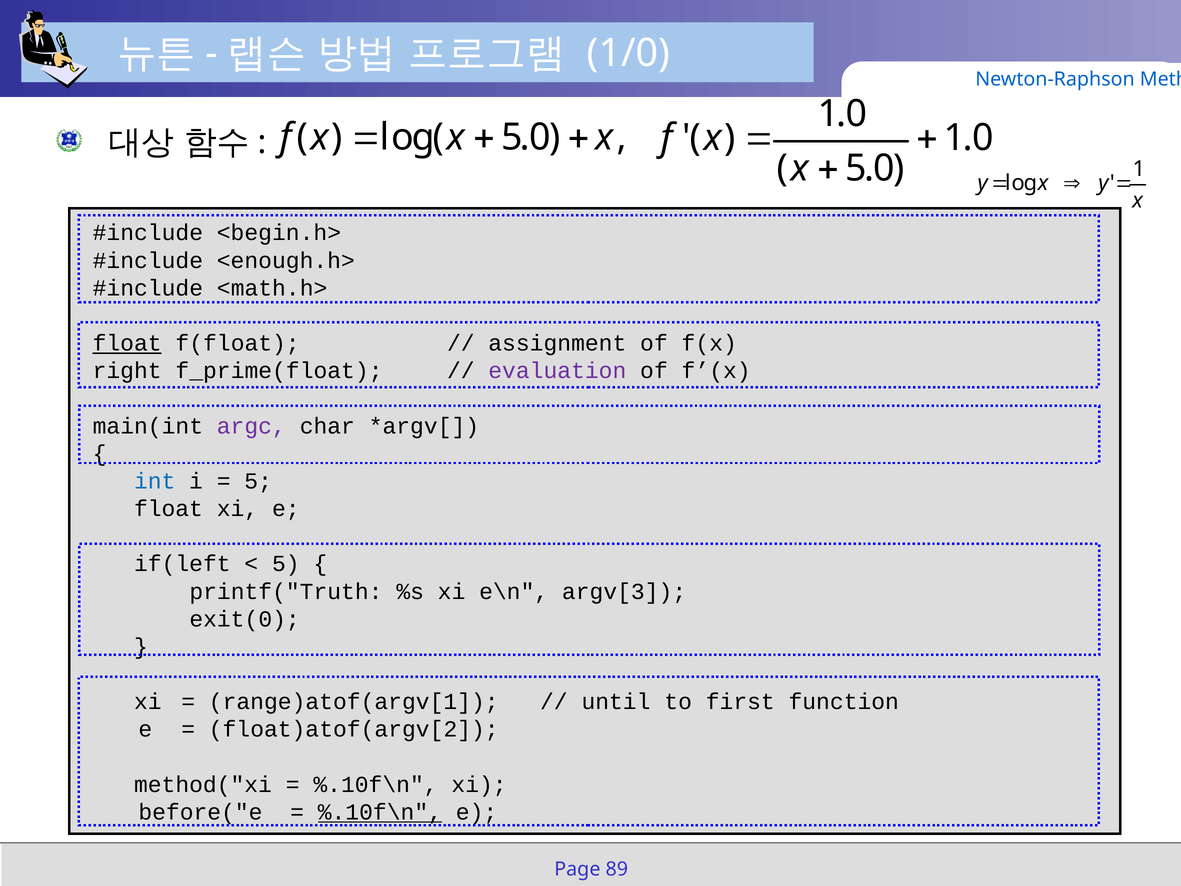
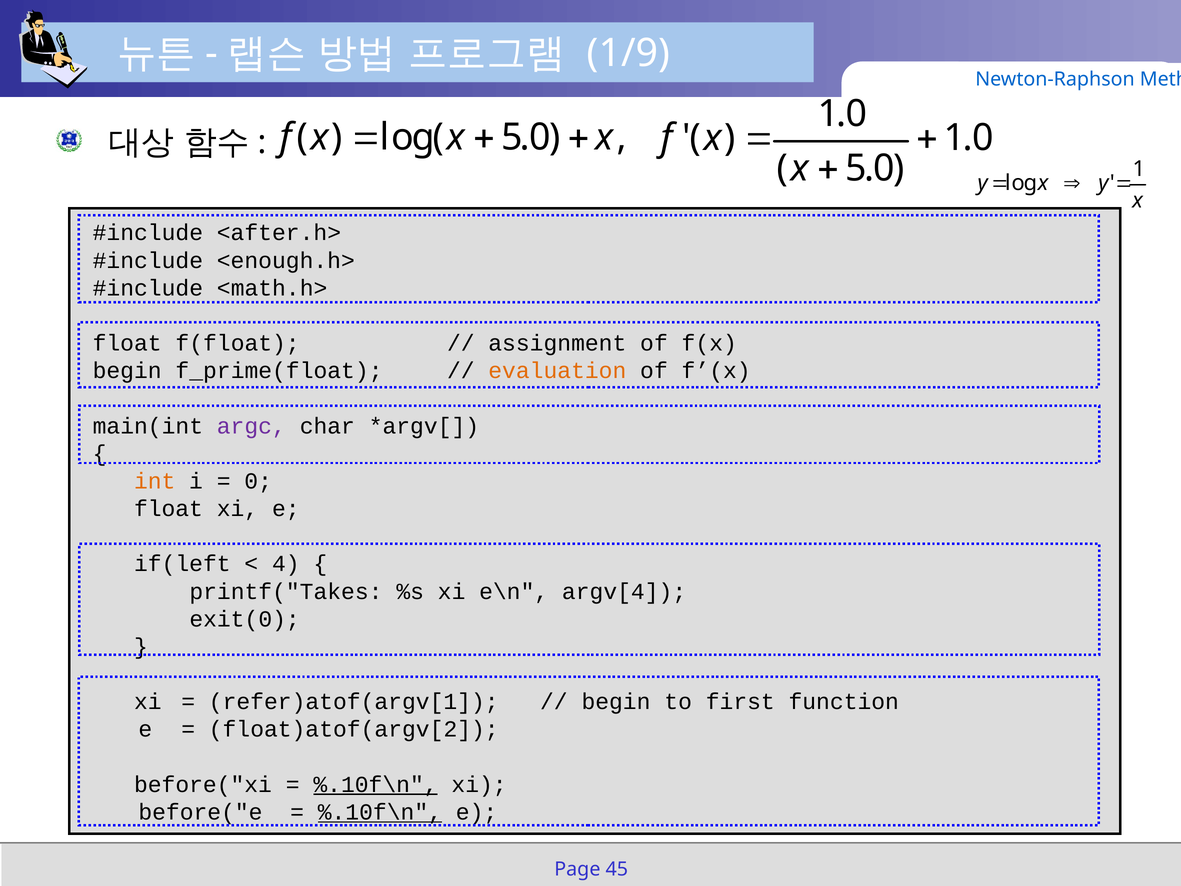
1/0: 1/0 -> 1/9 (628, 53)
<begin.h>: <begin.h> -> <after.h> (279, 233)
float underline: present -> none (127, 343)
right: right -> begin (127, 371)
evaluation colour: purple -> orange (557, 371)
int colour: blue -> orange (155, 481)
5: 5 -> 0 (258, 481)
5: 5 -> 4 (286, 564)
printf("Truth: printf("Truth -> printf("Takes (286, 591)
argv[3: argv[3 -> argv[4 (624, 591)
range)atof(argv[1: range)atof(argv[1 -> refer)atof(argv[1 (354, 702)
until: until -> begin (616, 702)
method("xi: method("xi -> before("xi (203, 784)
%.10f\n underline: none -> present (376, 784)
89: 89 -> 45 (617, 869)
